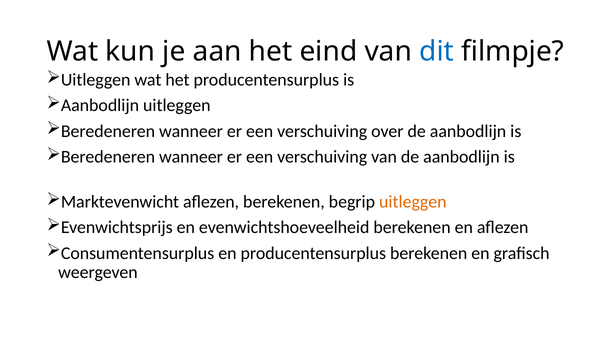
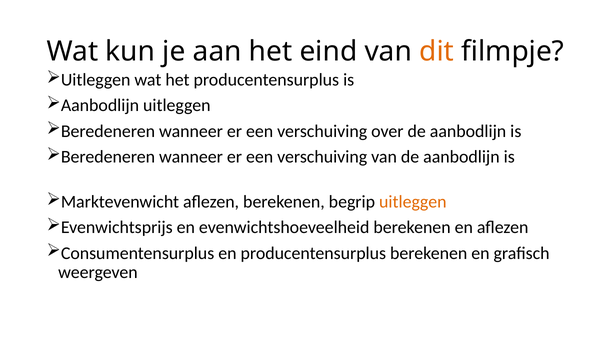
dit colour: blue -> orange (437, 51)
